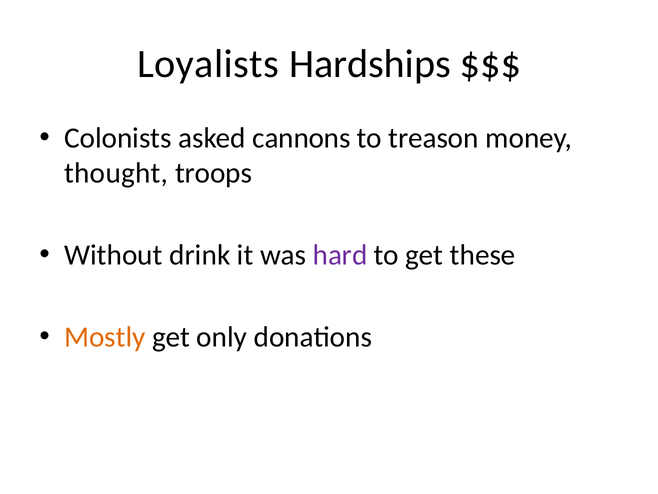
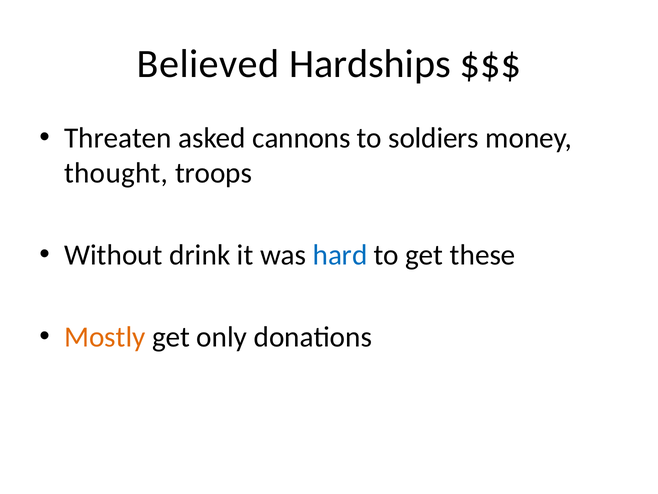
Loyalists: Loyalists -> Believed (208, 64)
Colonists: Colonists -> Threaten (118, 138)
treason: treason -> soldiers (434, 138)
hard colour: purple -> blue (340, 255)
